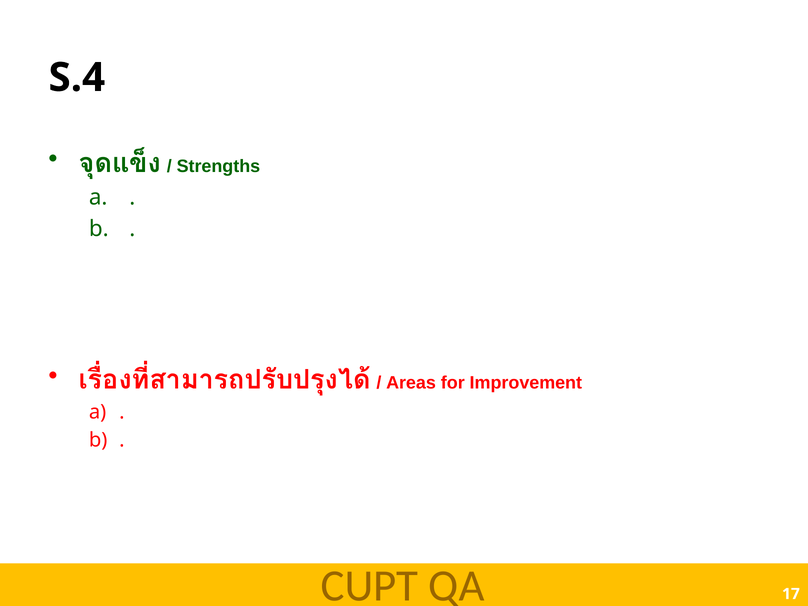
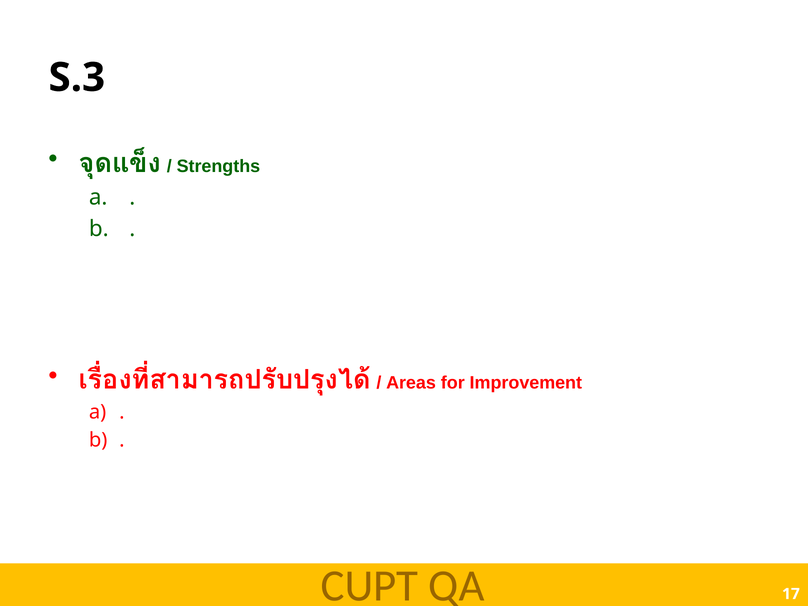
S.4: S.4 -> S.3 (77, 78)
